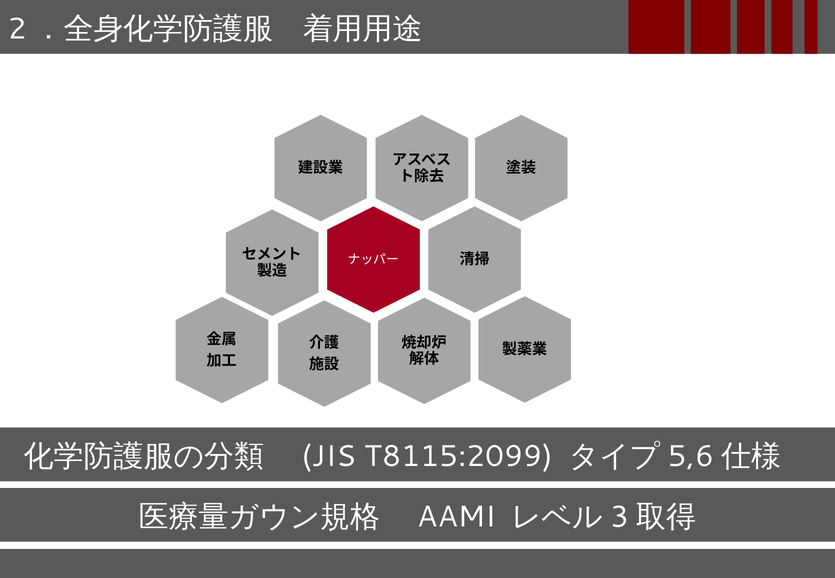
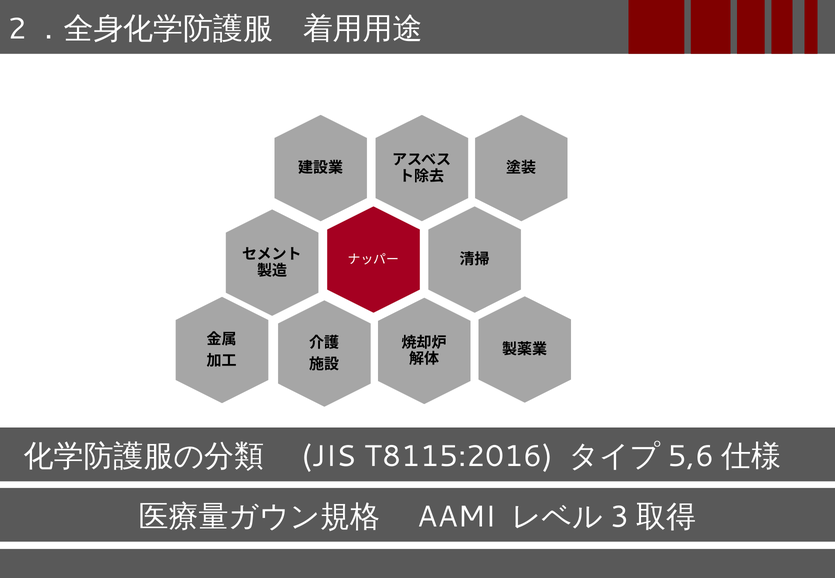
T8115:2099: T8115:2099 -> T8115:2016 (459, 457)
